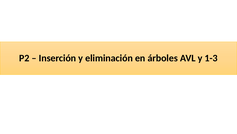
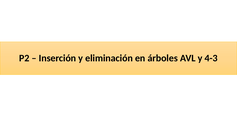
1-3: 1-3 -> 4-3 (211, 58)
